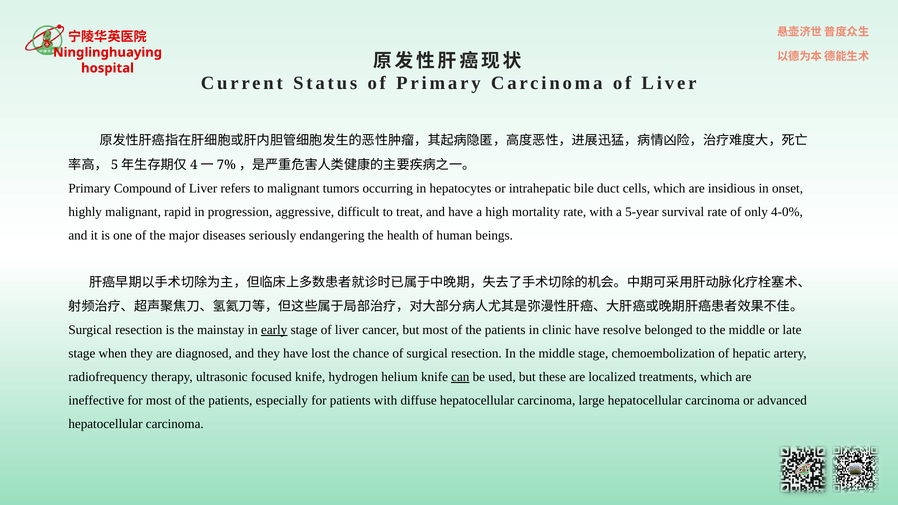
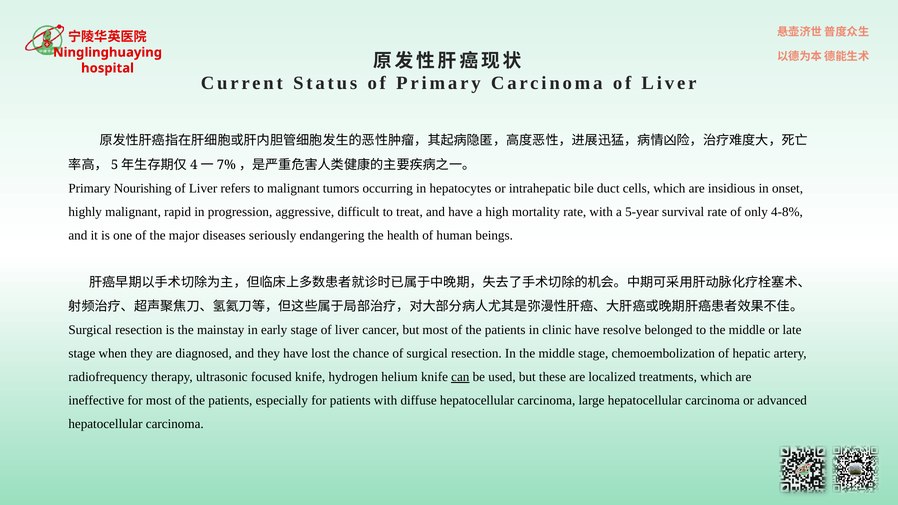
Compound: Compound -> Nourishing (143, 188)
4-0%: 4-0% -> 4-8% (787, 212)
early underline: present -> none (274, 330)
